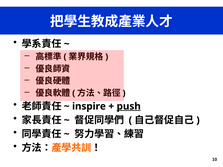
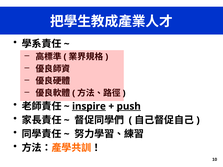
inspire underline: none -> present (89, 106)
